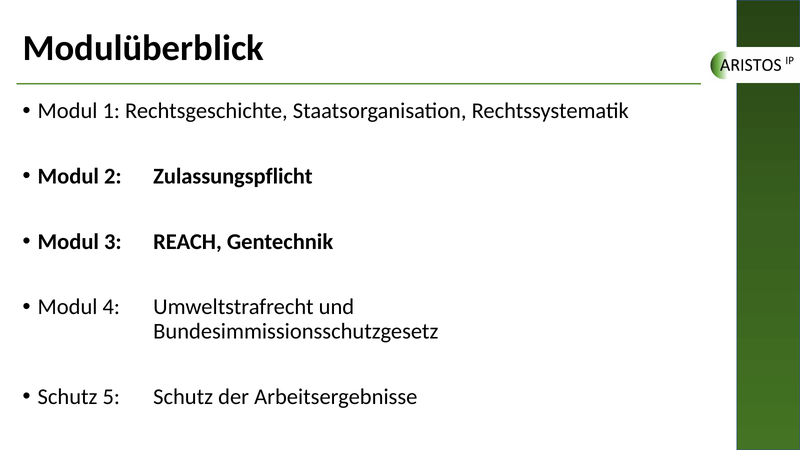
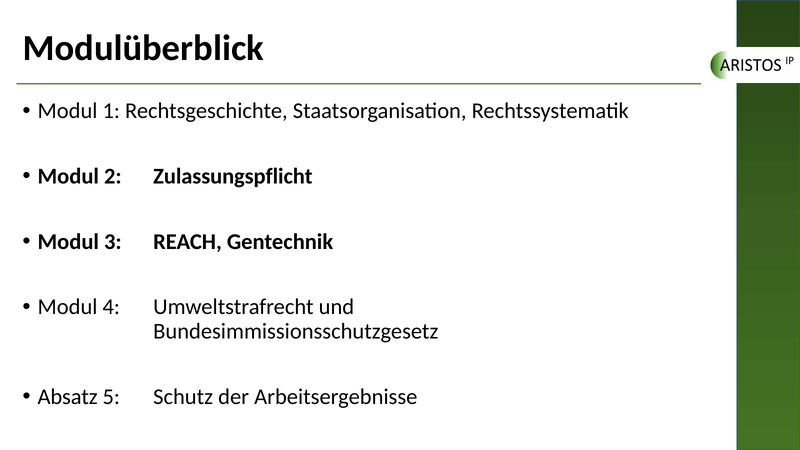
Schutz: Schutz -> Absatz (68, 397)
